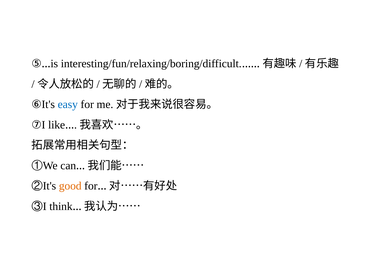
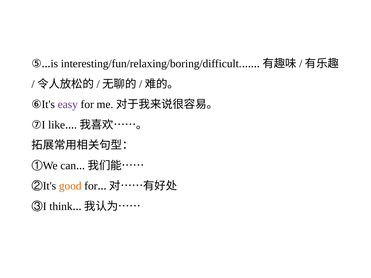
easy colour: blue -> purple (68, 105)
